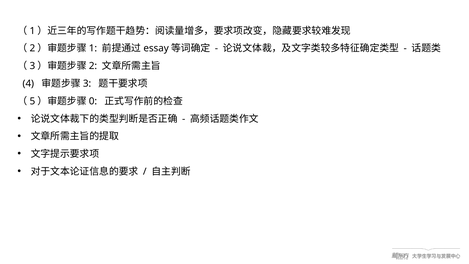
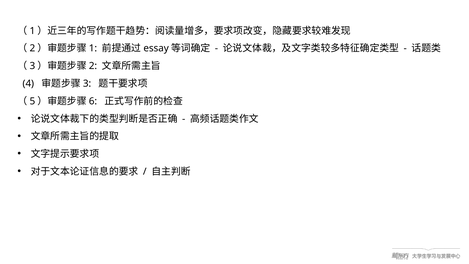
0: 0 -> 6 (93, 101)
